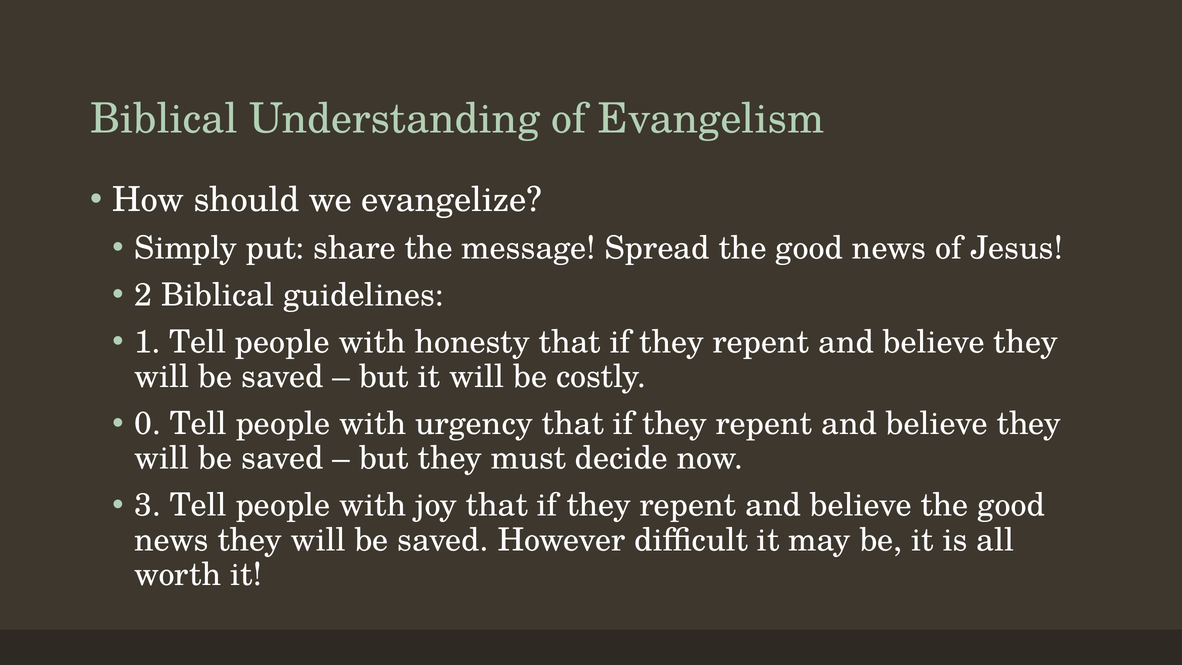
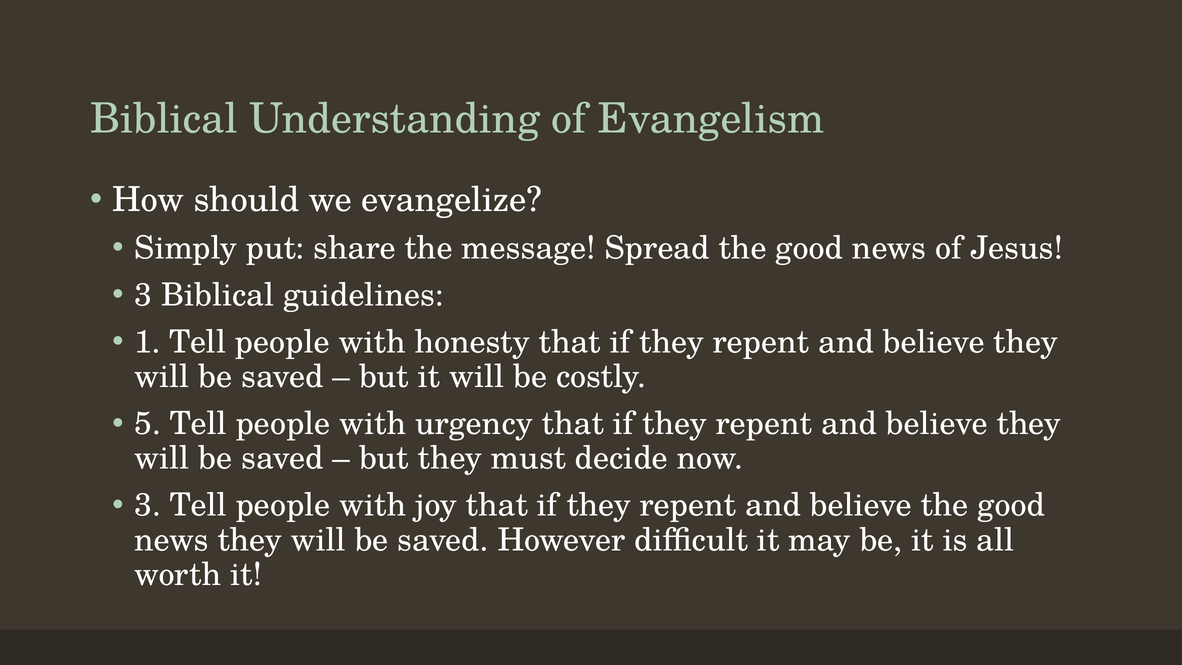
2: 2 -> 3 (143, 295)
0: 0 -> 5 (148, 424)
